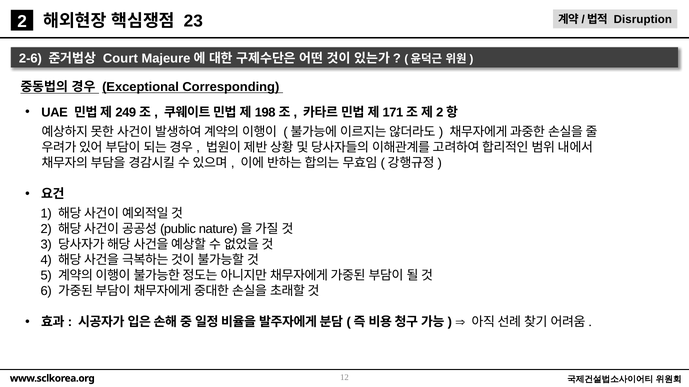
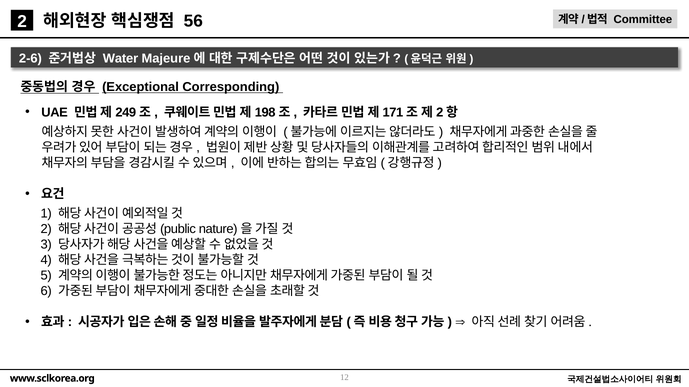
Disruption: Disruption -> Committee (643, 20)
23: 23 -> 56 (193, 21)
Court: Court -> Water (121, 58)
